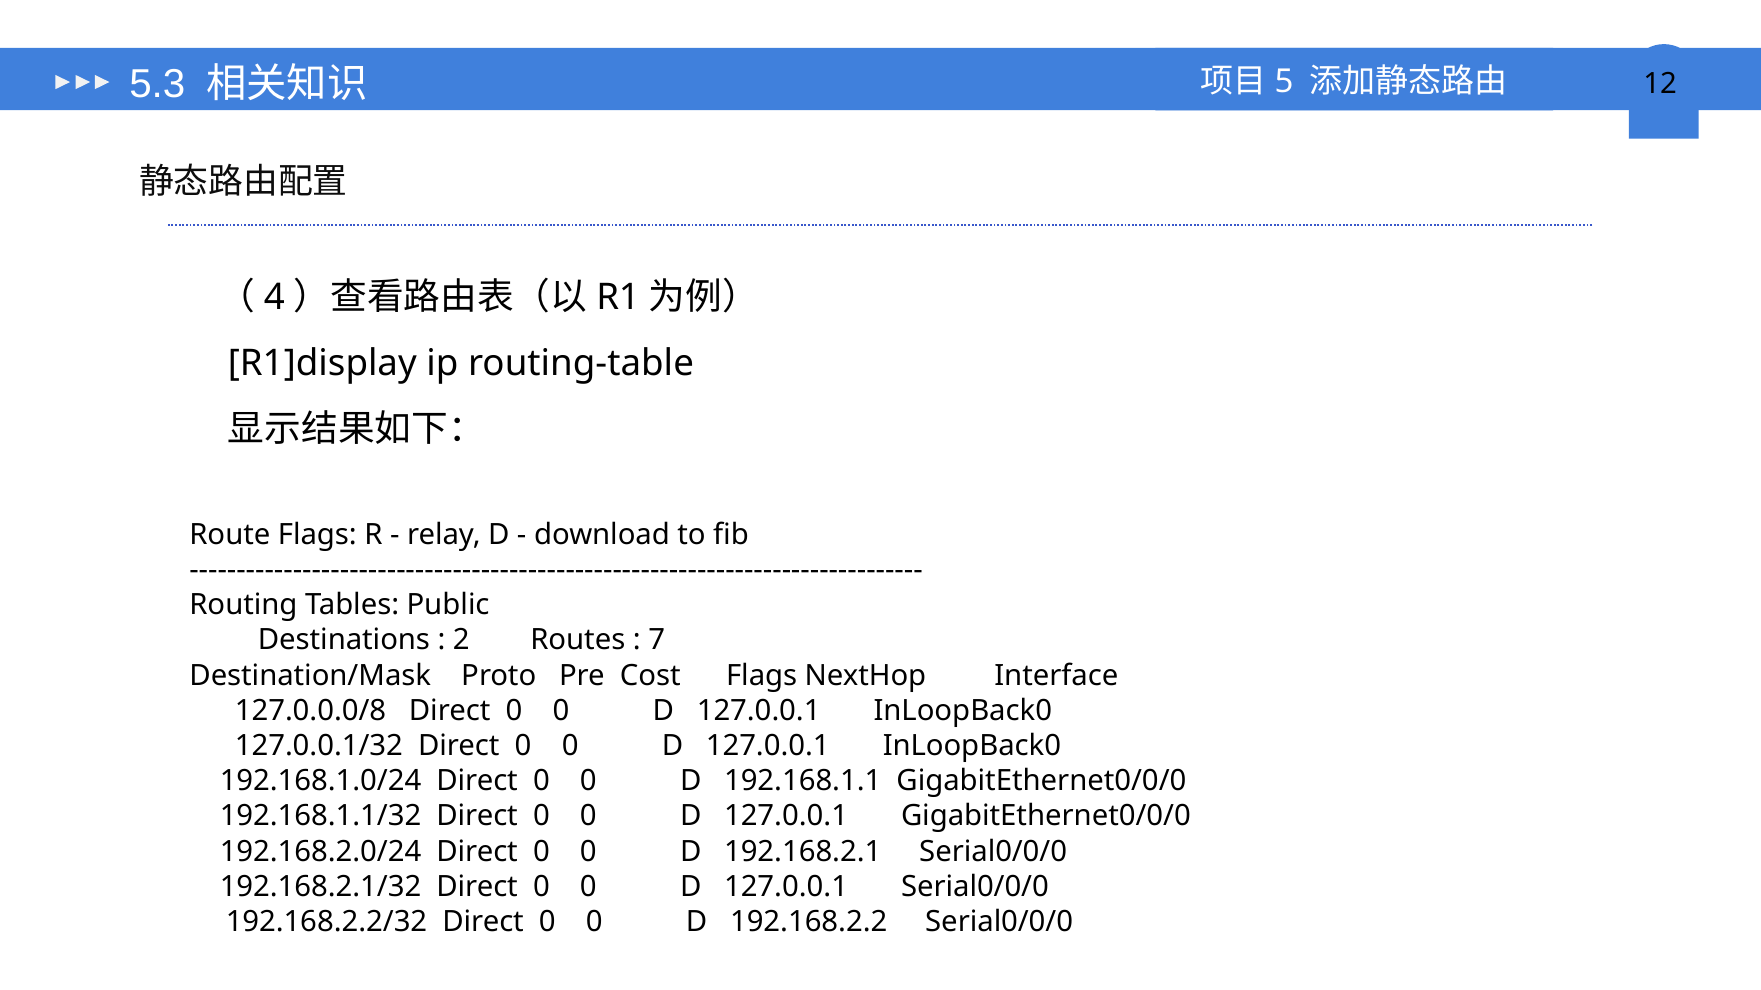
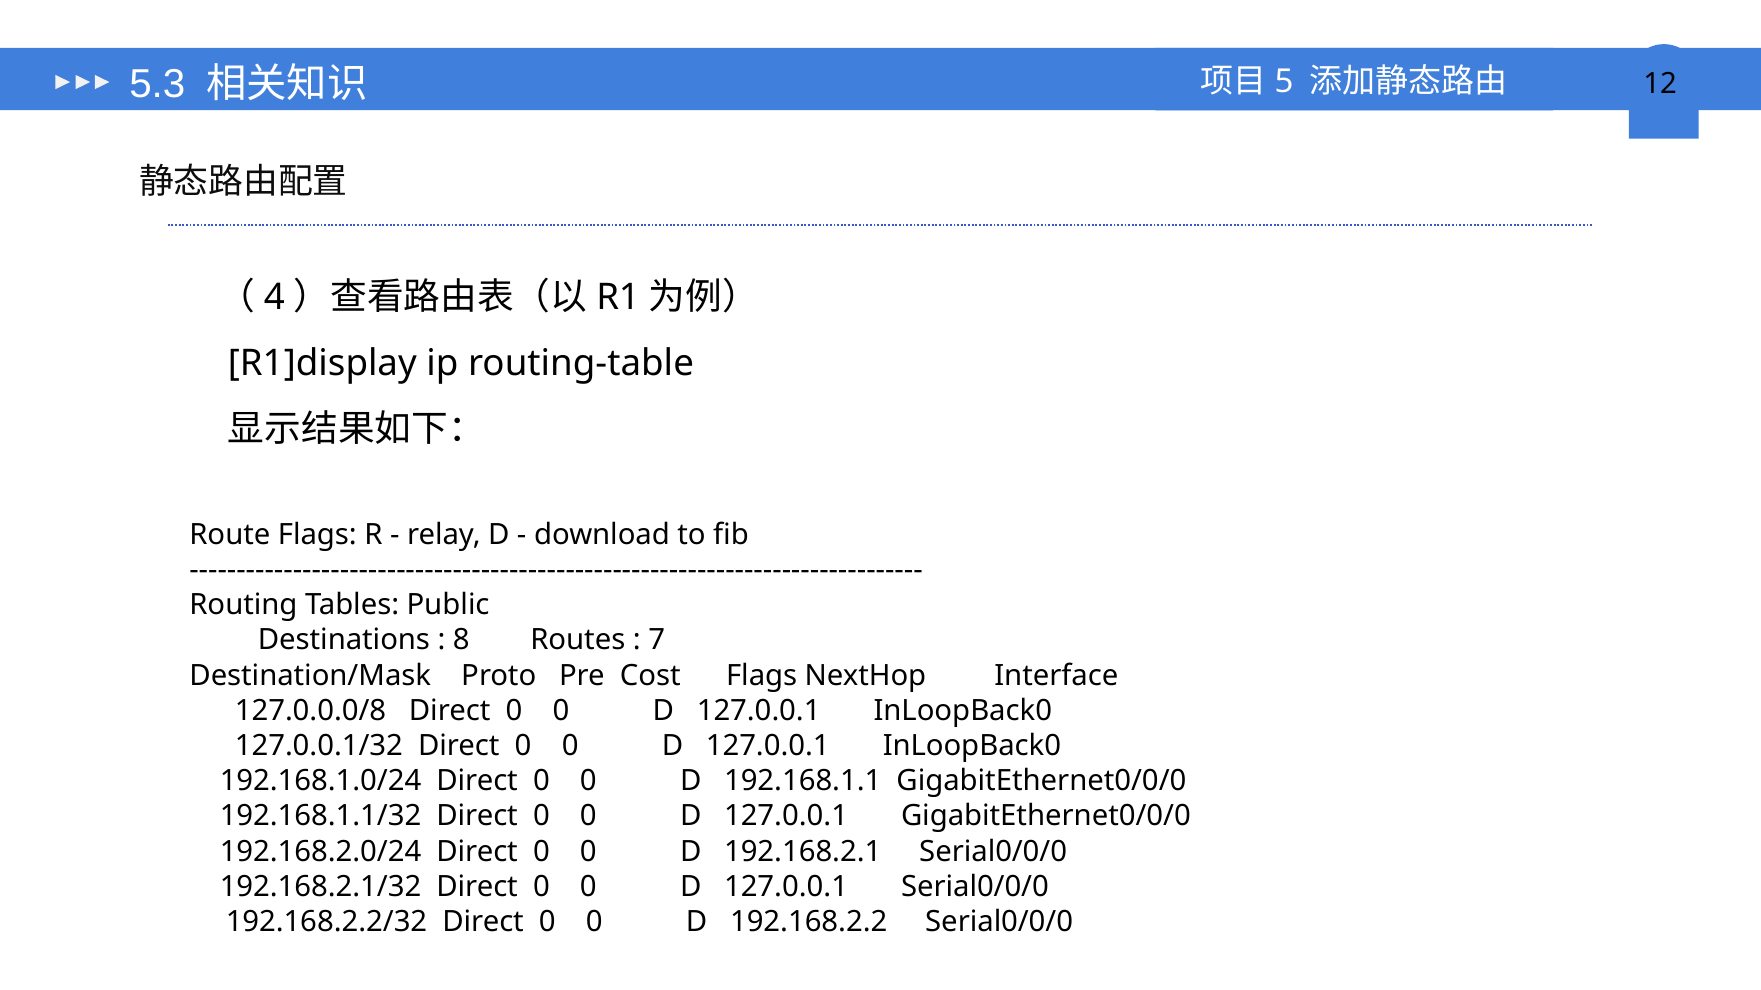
2: 2 -> 8 (461, 640)
